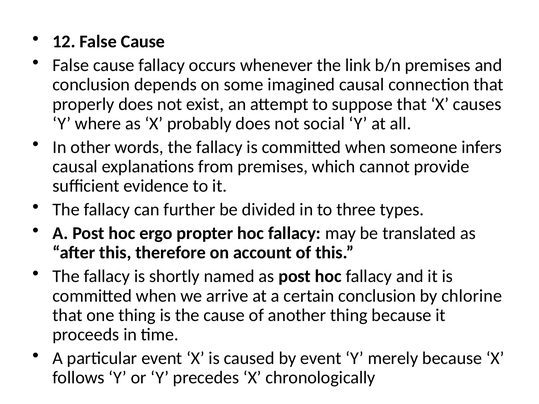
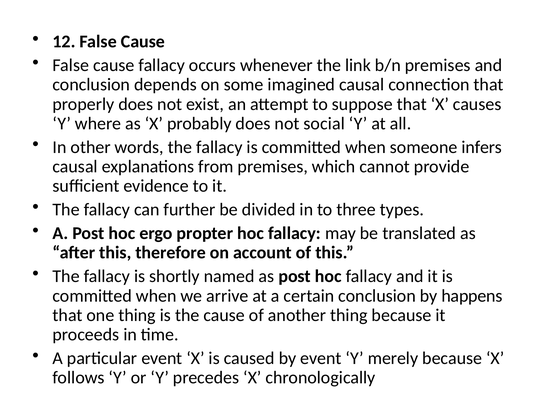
chlorine: chlorine -> happens (472, 296)
